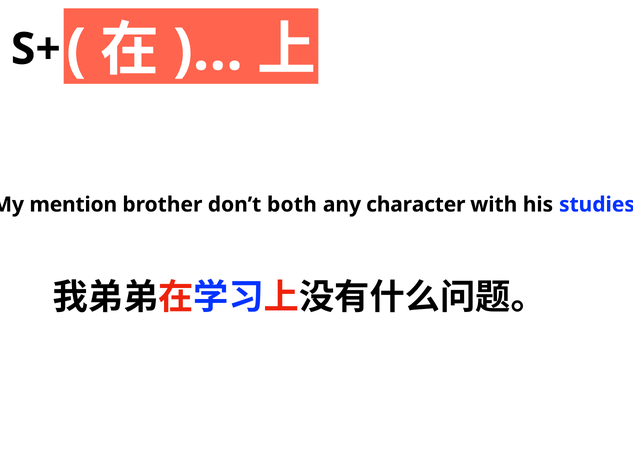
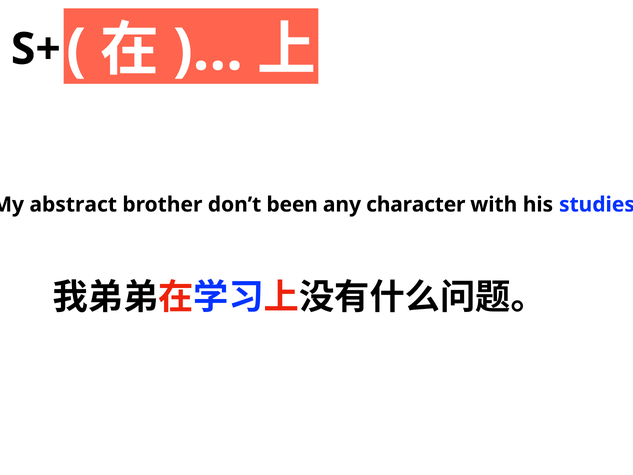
mention: mention -> abstract (73, 205)
both: both -> been (292, 205)
